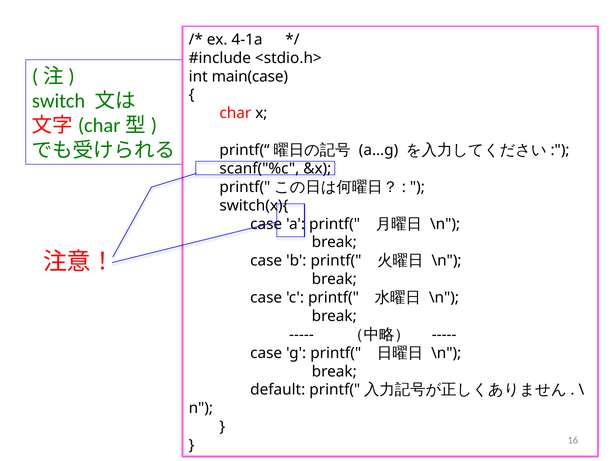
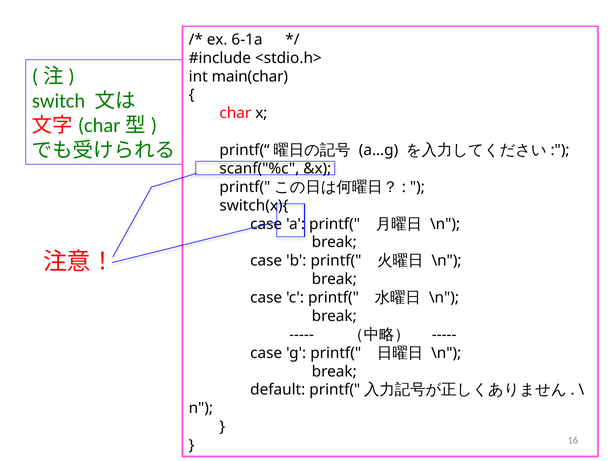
4-1a: 4-1a -> 6-1a (247, 40)
main(case: main(case -> main(char (250, 76)
